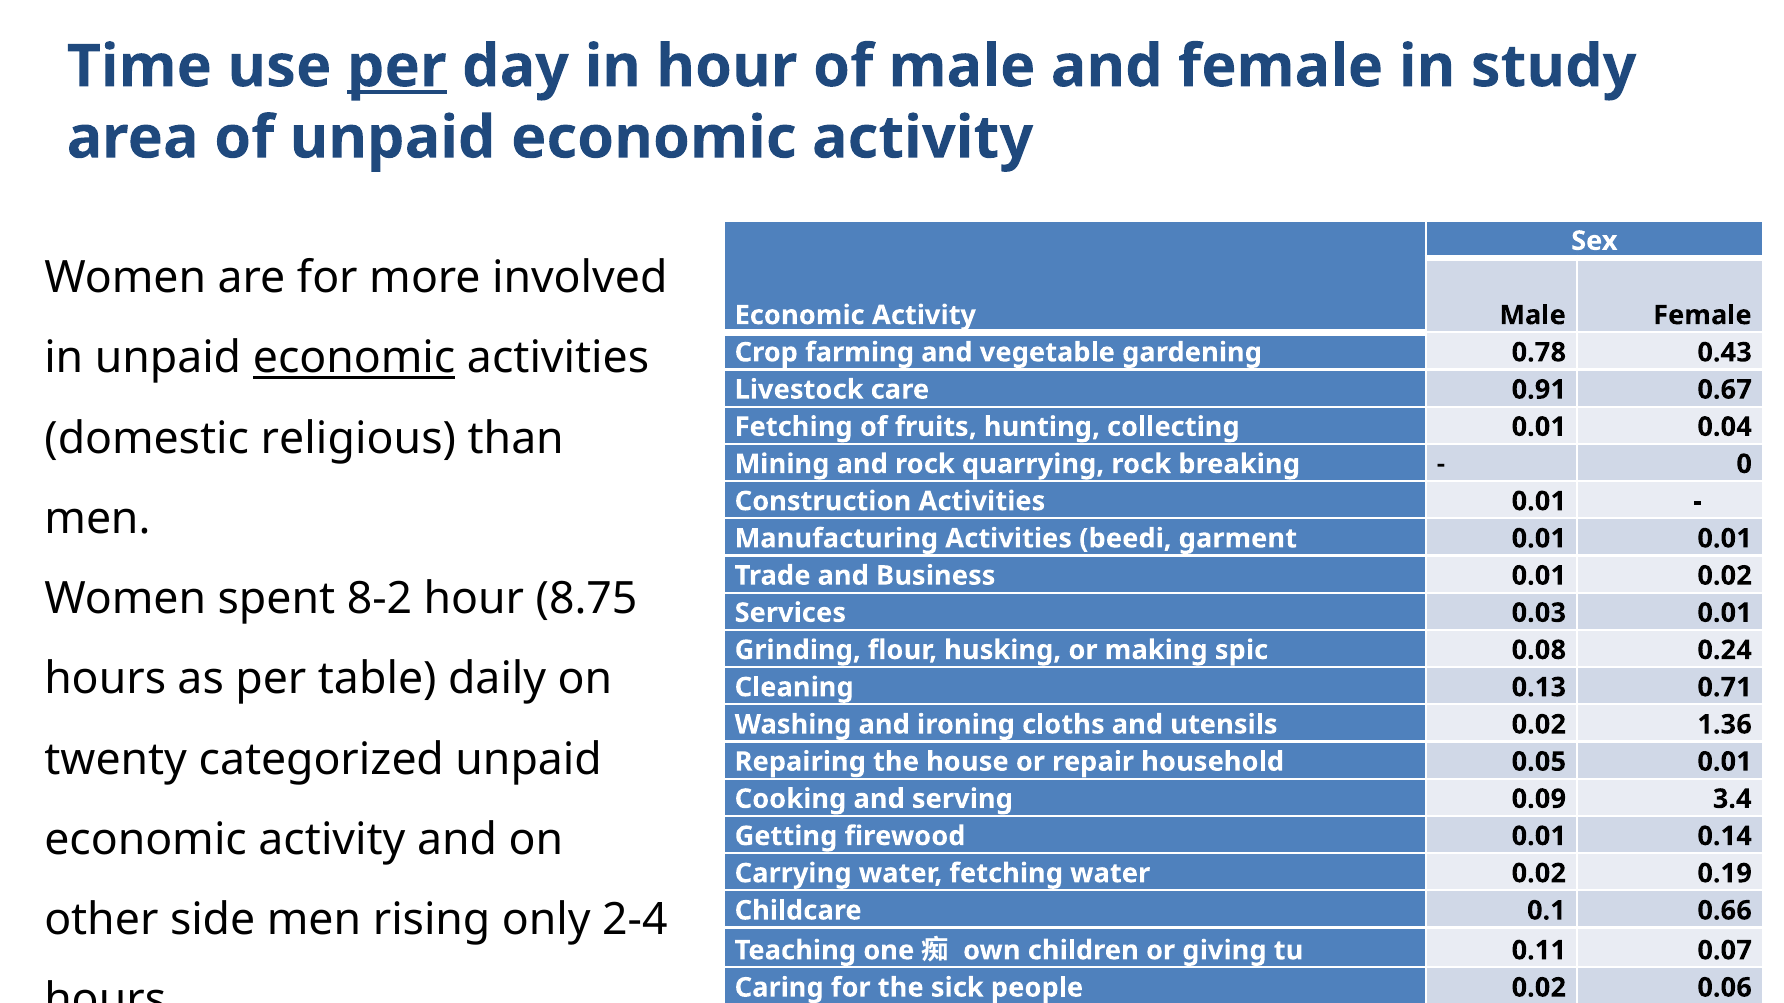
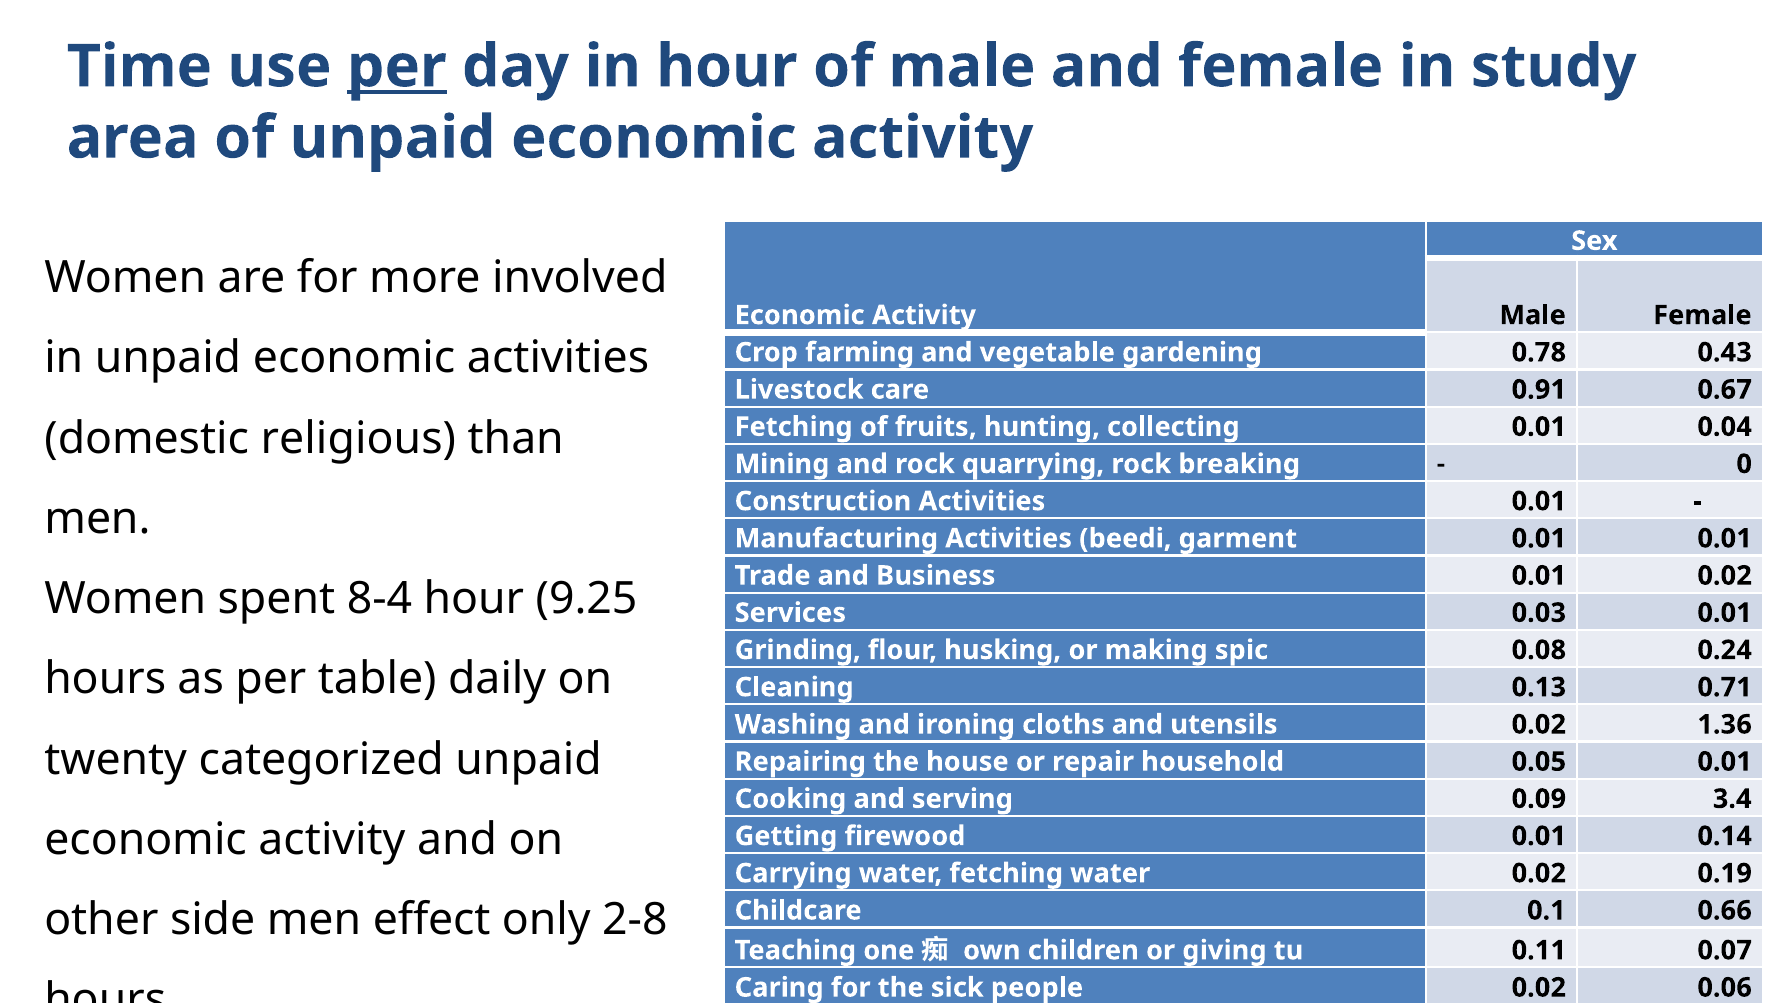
economic underline: present -> none (354, 358)
8-2: 8-2 -> 8-4 (379, 599)
8.75: 8.75 -> 9.25 (587, 599)
rising: rising -> effect (432, 920)
2-4: 2-4 -> 2-8 (635, 920)
